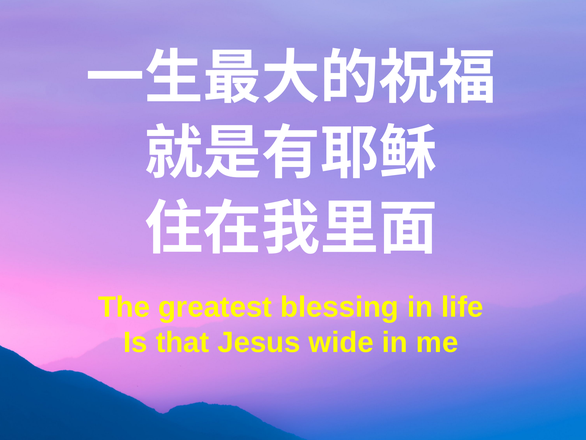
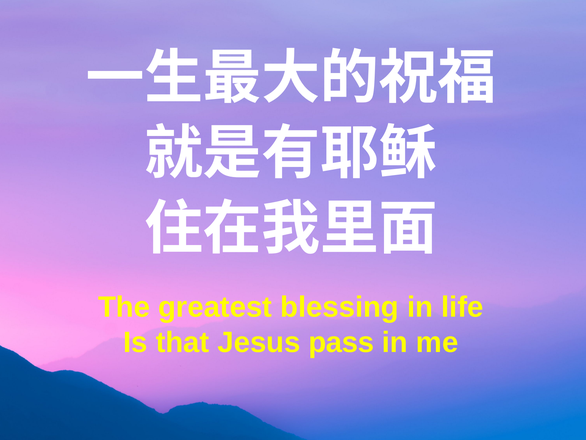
wide: wide -> pass (341, 342)
